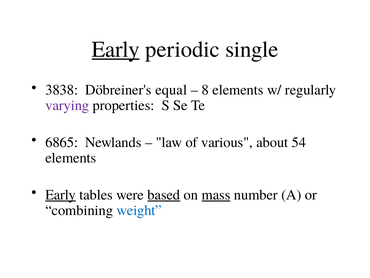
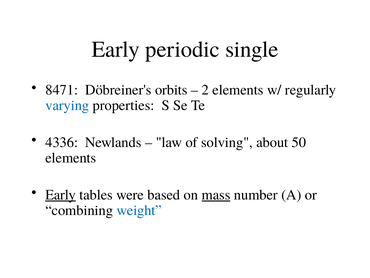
Early underline: present -> none (116, 49)
3838: 3838 -> 8471 (62, 90)
equal: equal -> orbits (171, 90)
8: 8 -> 2 (205, 90)
varying colour: purple -> blue (67, 105)
6865: 6865 -> 4336 (62, 142)
various: various -> solving (227, 142)
54: 54 -> 50 (299, 142)
based underline: present -> none (164, 194)
